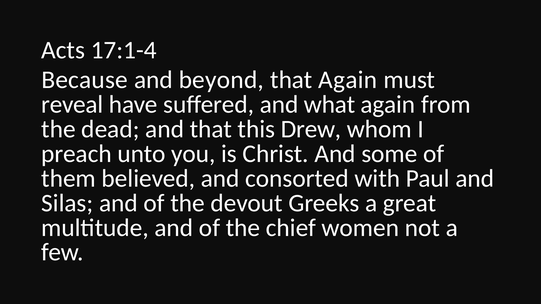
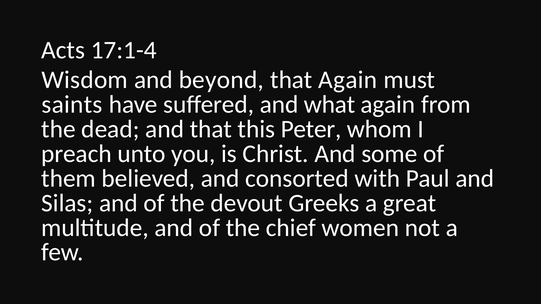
Because: Because -> Wisdom (85, 80)
reveal: reveal -> saints (72, 105)
Drew: Drew -> Peter (311, 129)
